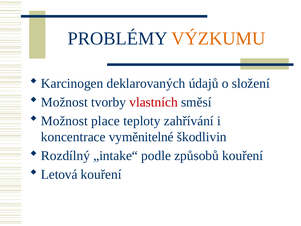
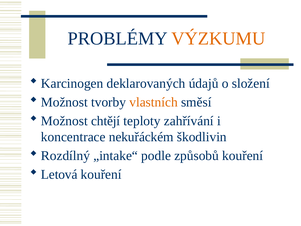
vlastních colour: red -> orange (154, 102)
place: place -> chtějí (106, 121)
vyměnitelné: vyměnitelné -> nekuřáckém (141, 137)
